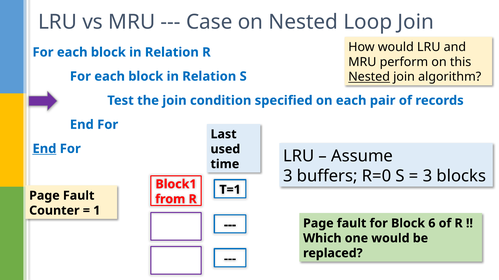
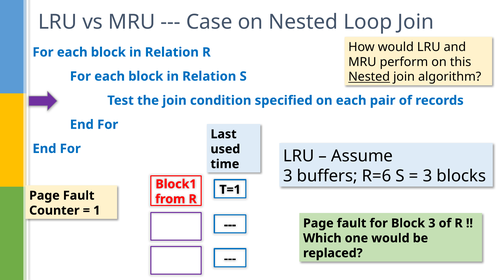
End underline: present -> none (44, 149)
R=0: R=0 -> R=6 (377, 176)
Block 6: 6 -> 3 (432, 224)
